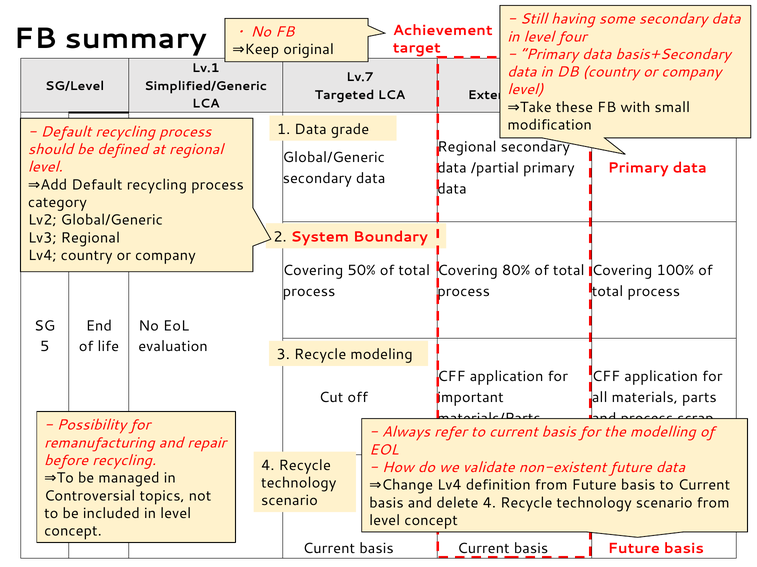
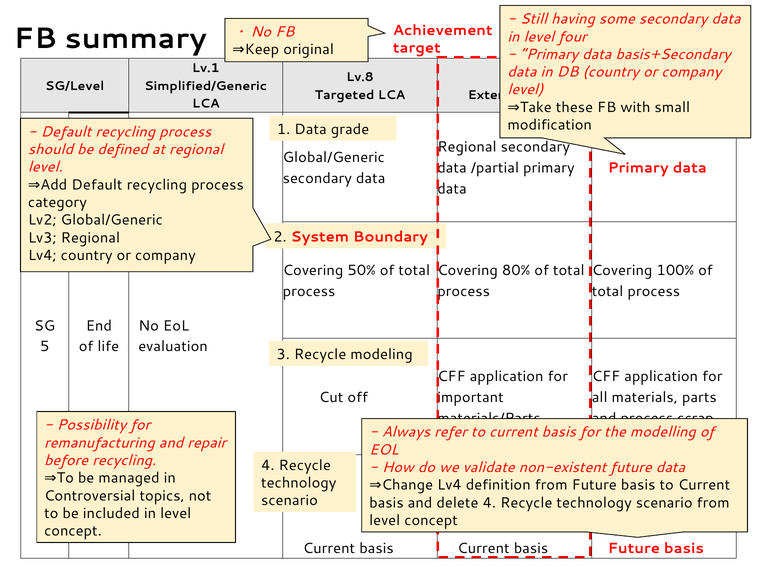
Lv.7: Lv.7 -> Lv.8 (360, 77)
